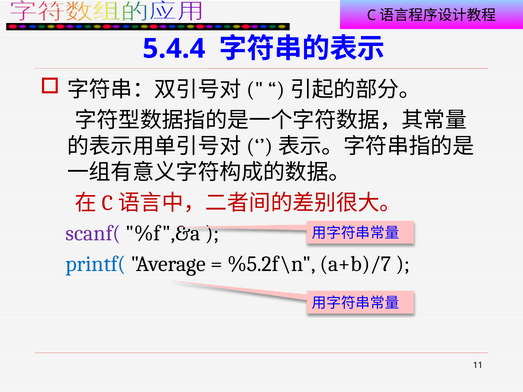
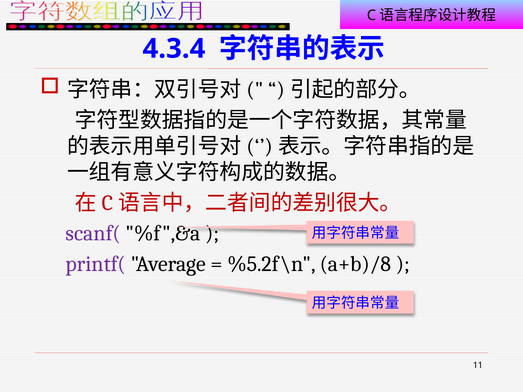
5.4.4: 5.4.4 -> 4.3.4 (174, 49)
printf( colour: blue -> purple (96, 264)
a+b)/7: a+b)/7 -> a+b)/8 (355, 264)
